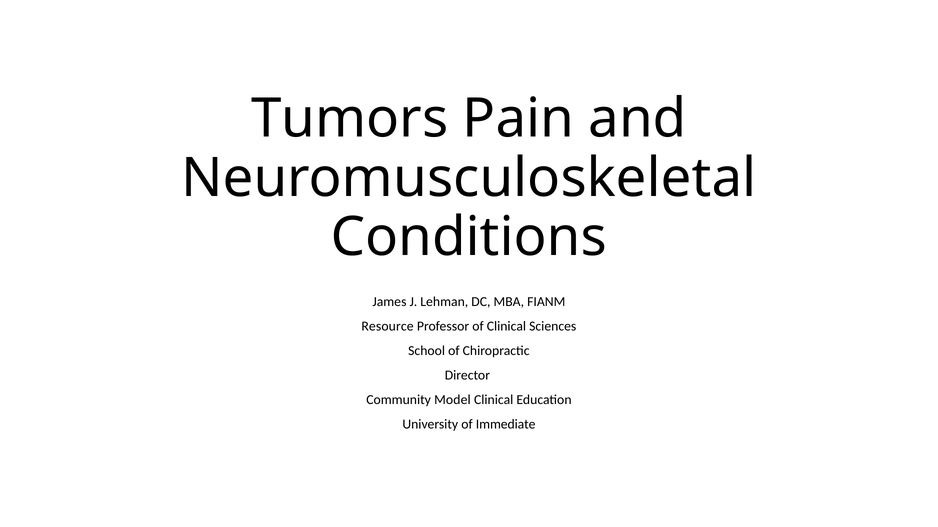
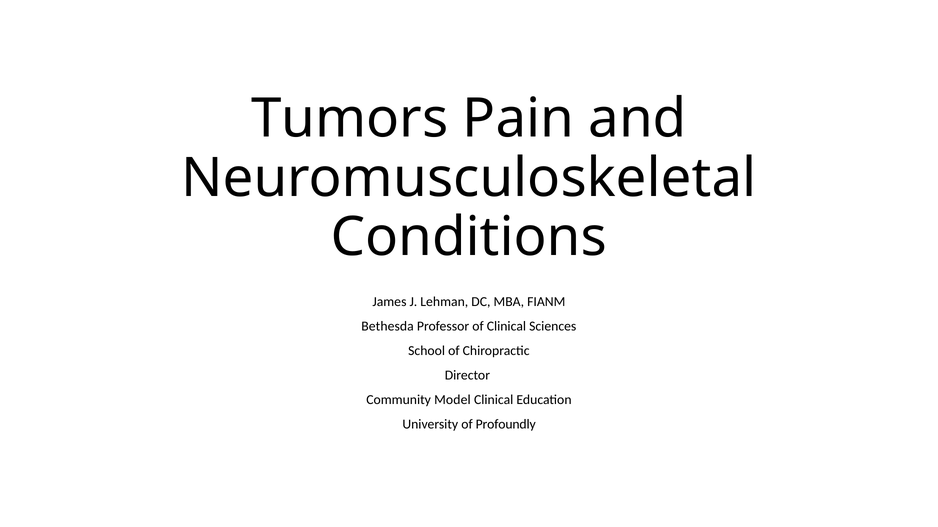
Resource: Resource -> Bethesda (388, 327)
Immediate: Immediate -> Profoundly (506, 425)
